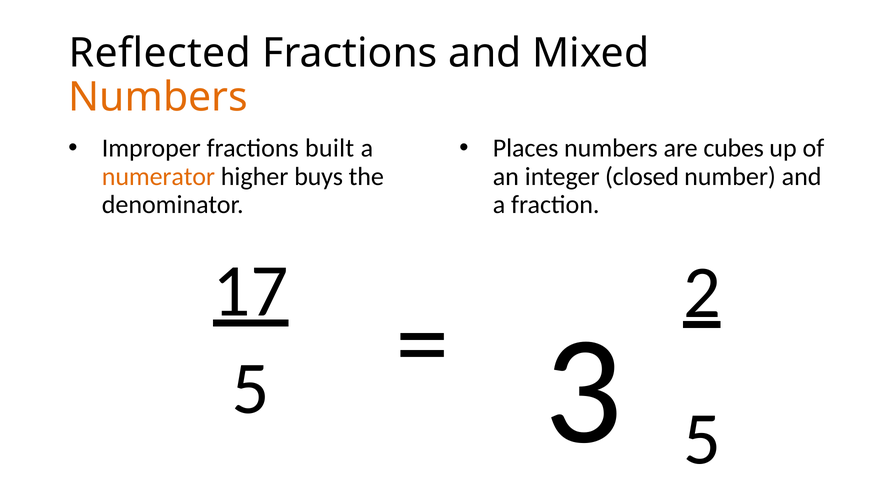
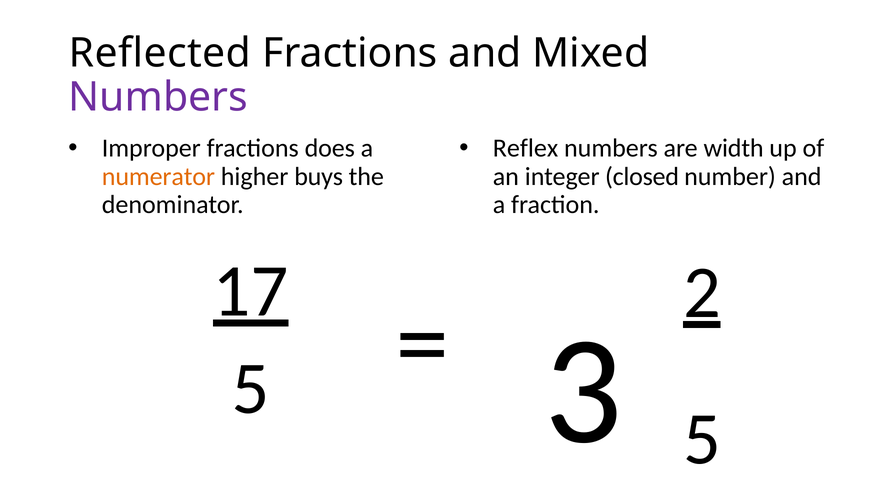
Numbers colour: orange -> purple (158, 97)
built: built -> does (330, 148)
Places: Places -> Reflex (526, 148)
cubes: cubes -> width (734, 148)
